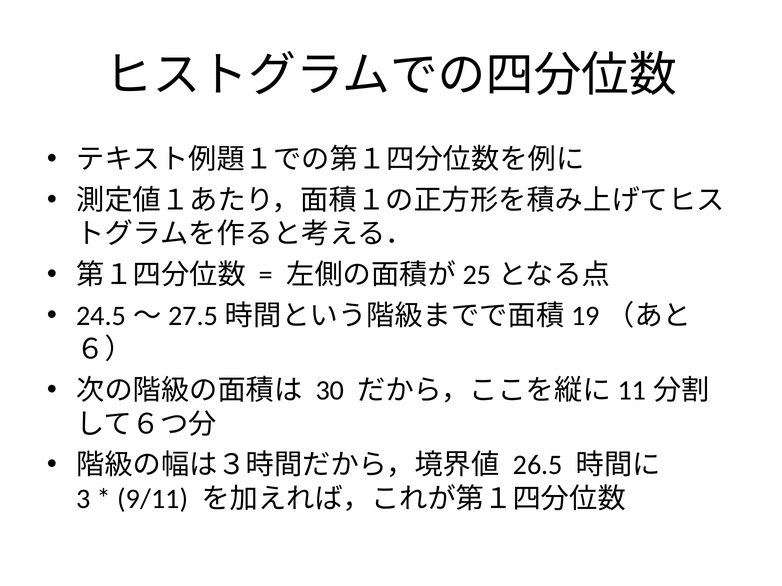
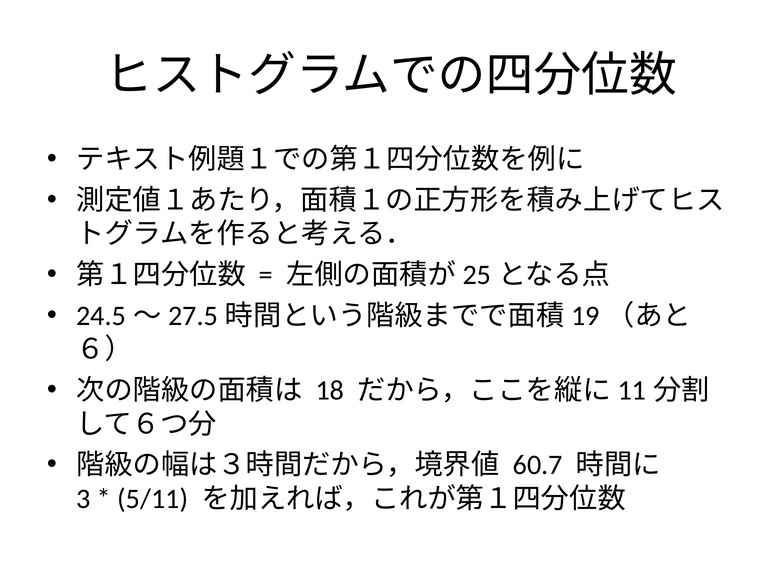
30: 30 -> 18 (330, 391)
26.5: 26.5 -> 60.7 (538, 465)
9/11: 9/11 -> 5/11 (153, 499)
